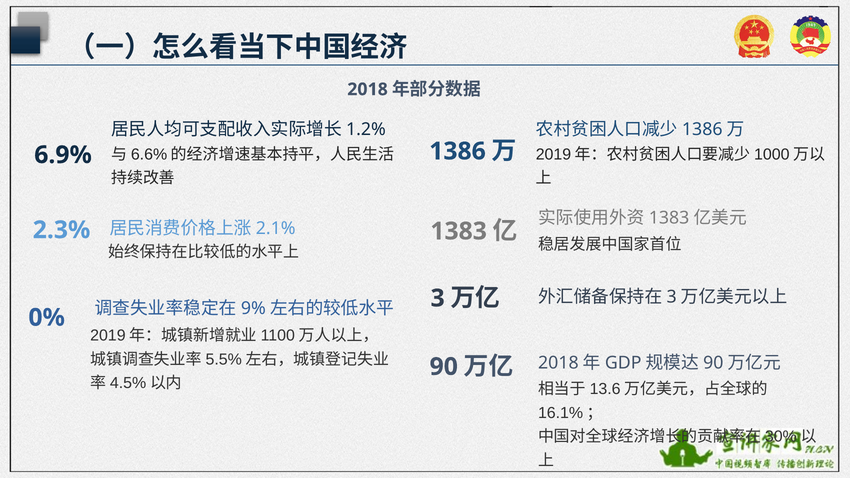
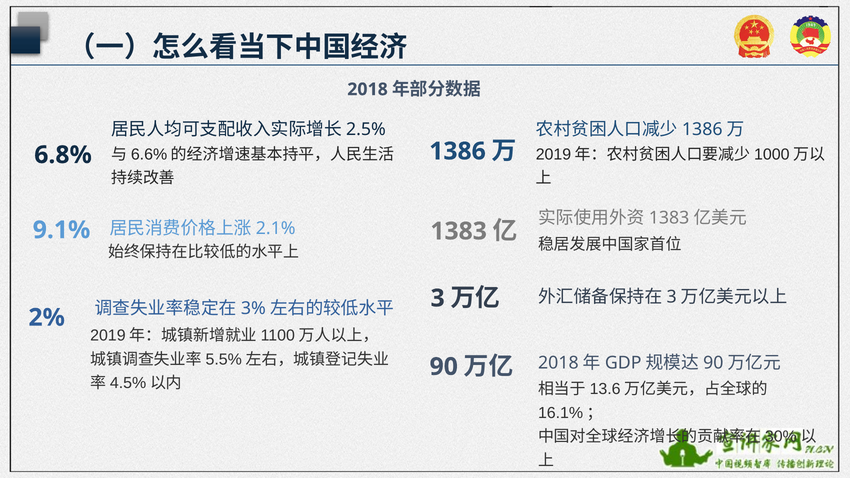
1.2%: 1.2% -> 2.5% (366, 130)
6.9%: 6.9% -> 6.8% (63, 155)
2.3%: 2.3% -> 9.1% (62, 230)
9%: 9% -> 3% (253, 309)
0%: 0% -> 2% (47, 318)
